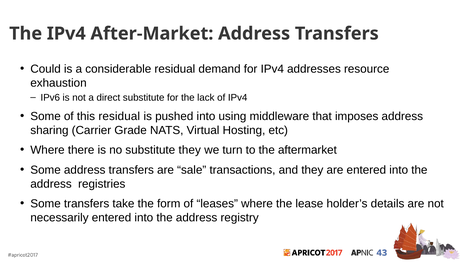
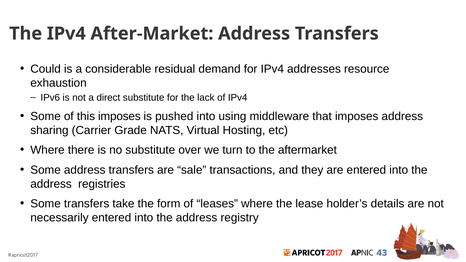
this residual: residual -> imposes (119, 116)
substitute they: they -> over (190, 150)
